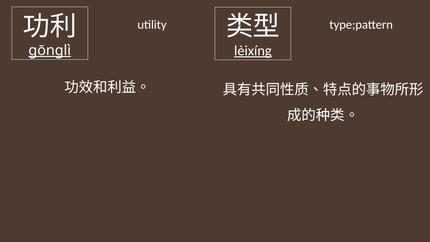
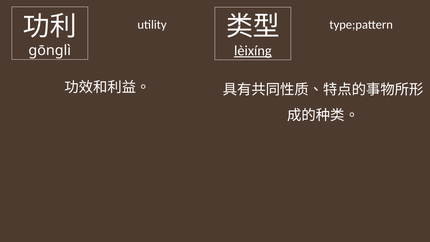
gōnglì underline: present -> none (50, 50)
